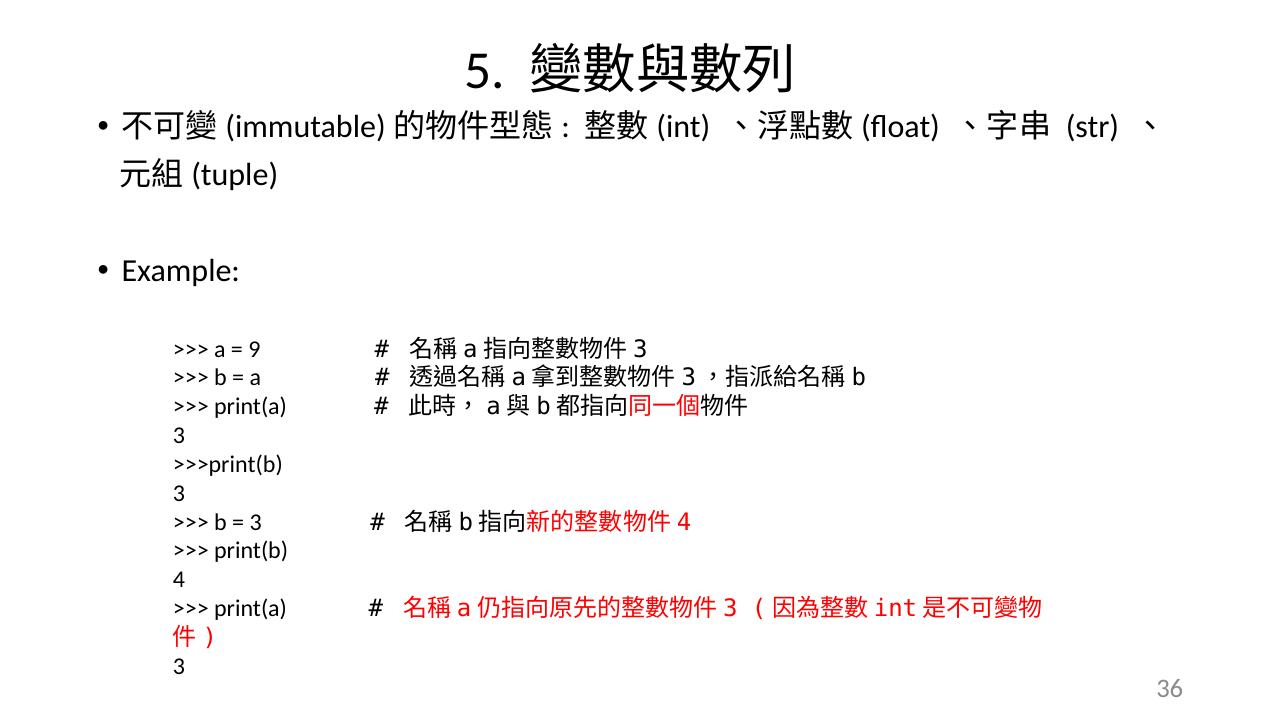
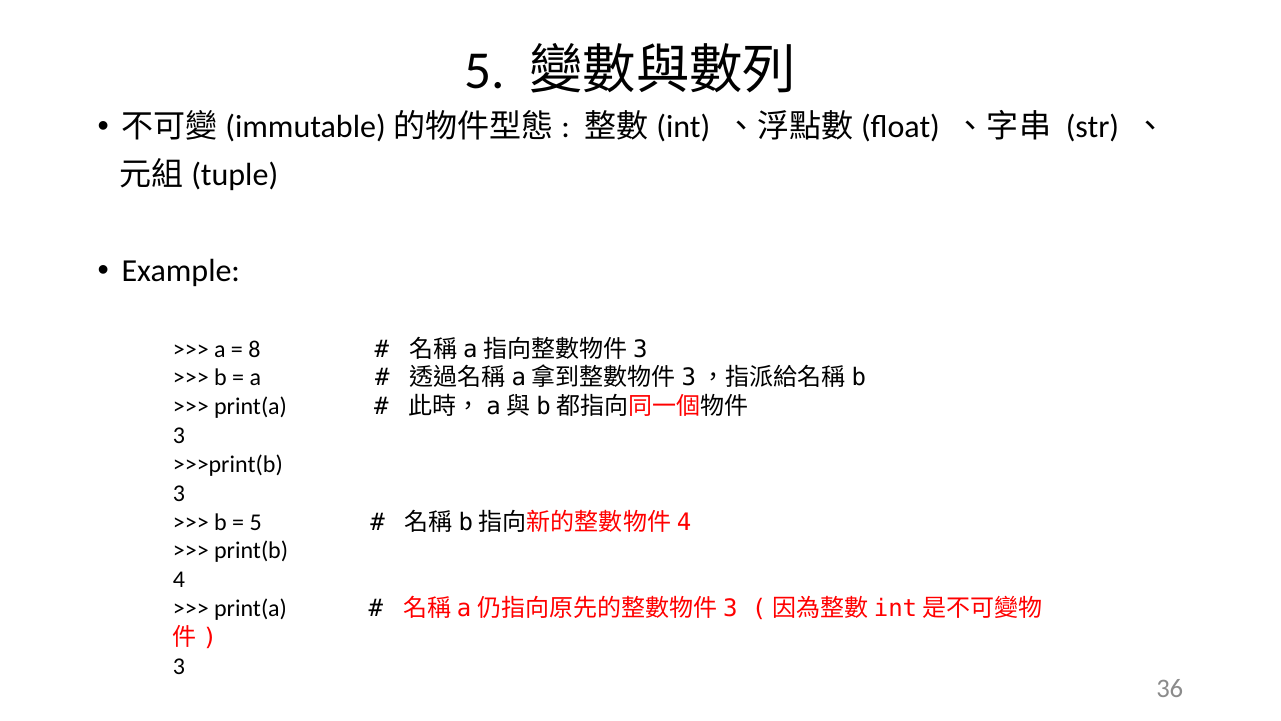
9: 9 -> 8 (254, 349)
3: 3 -> 5 (256, 522)
